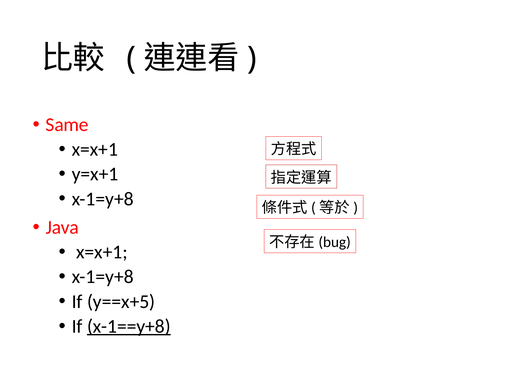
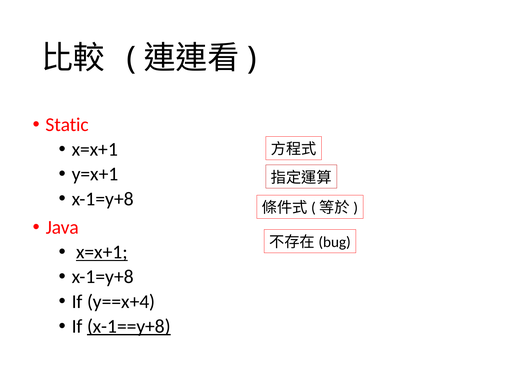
Same: Same -> Static (67, 125)
x=x+1 underline: none -> present (102, 252)
y==x+5: y==x+5 -> y==x+4 (121, 301)
